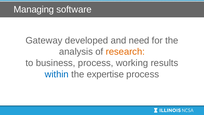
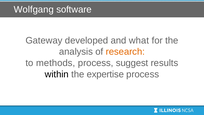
Managing: Managing -> Wolfgang (34, 9)
need: need -> what (139, 40)
business: business -> methods (56, 63)
working: working -> suggest (132, 63)
within colour: blue -> black (57, 74)
